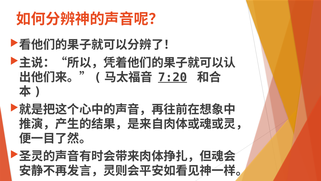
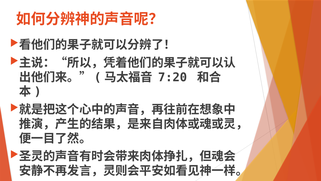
7:20 underline: present -> none (173, 77)
